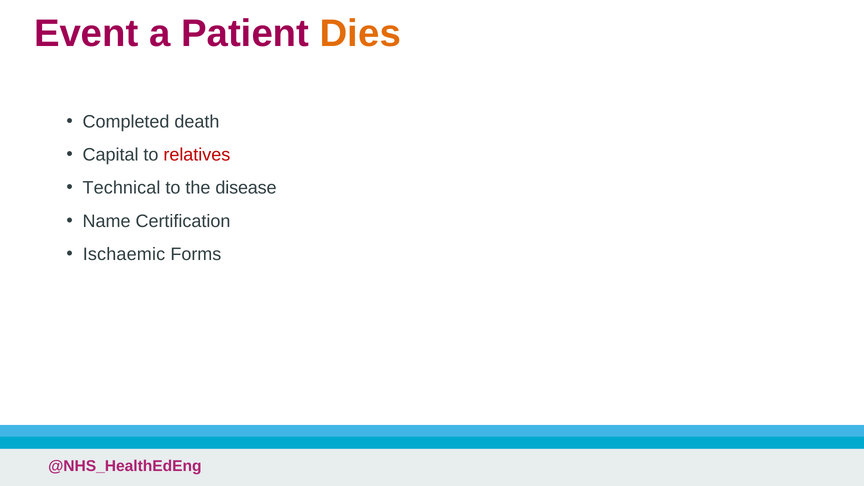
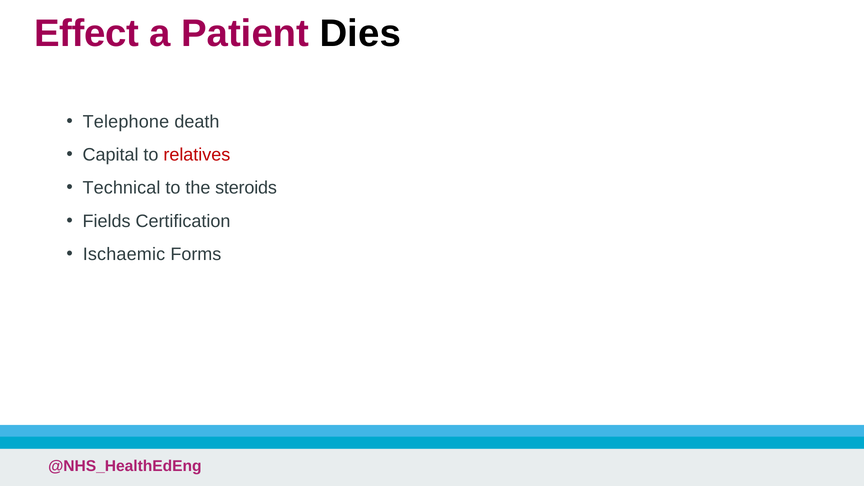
Event: Event -> Effect (86, 33)
Dies colour: orange -> black (360, 33)
Completed: Completed -> Telephone (126, 122)
disease: disease -> steroids (246, 188)
Name: Name -> Fields (107, 221)
